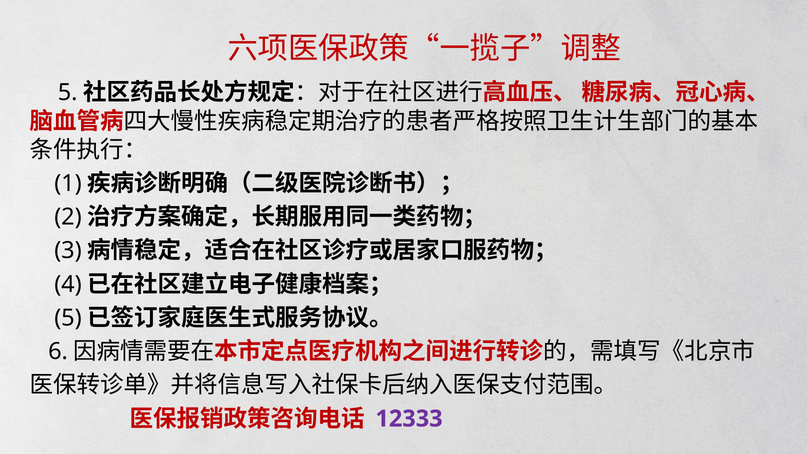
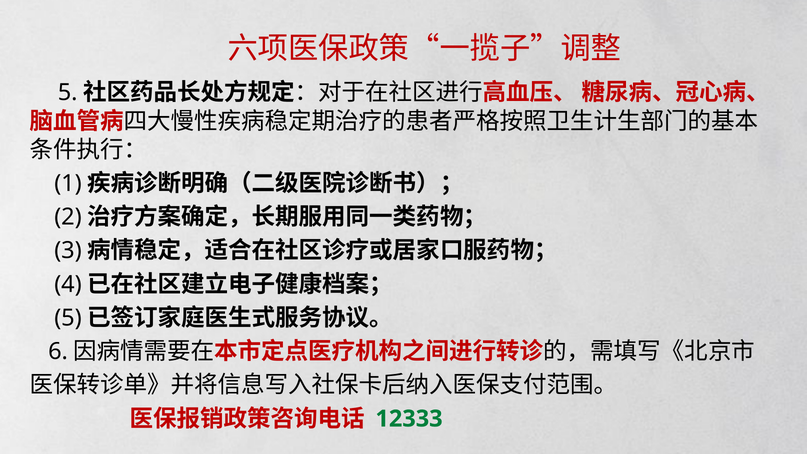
12333 colour: purple -> green (409, 419)
